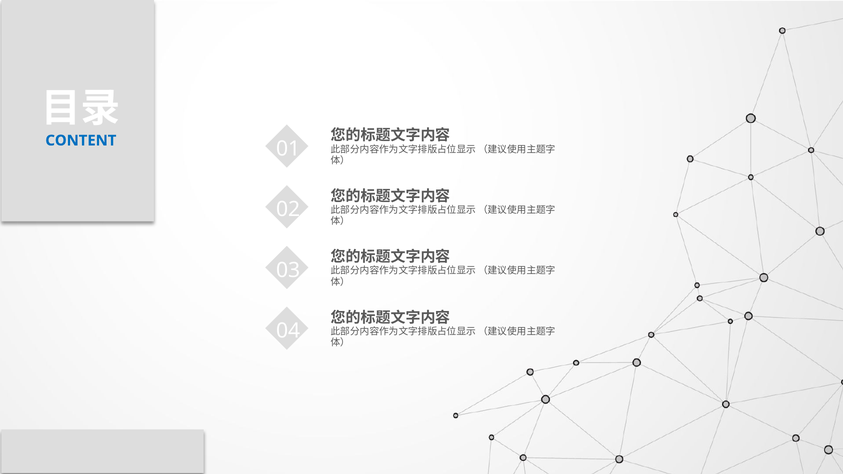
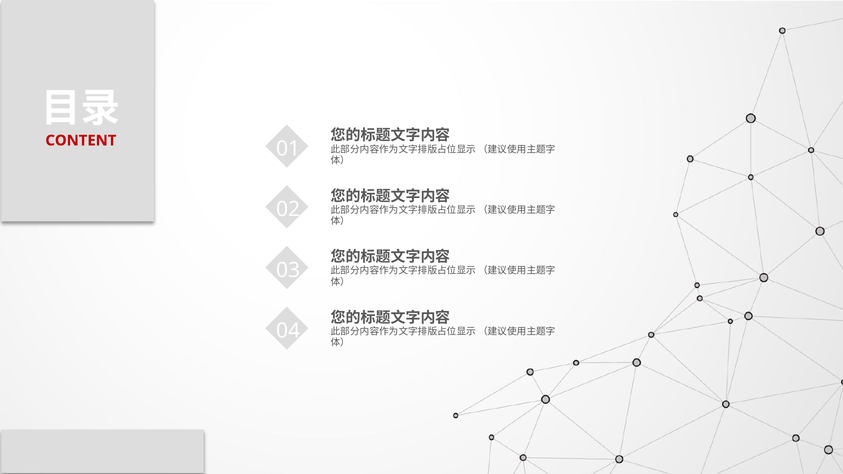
CONTENT colour: blue -> red (81, 141)
